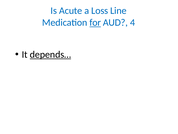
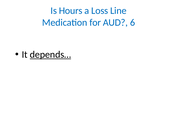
Acute: Acute -> Hours (71, 11)
for underline: present -> none (95, 22)
4: 4 -> 6 (133, 22)
